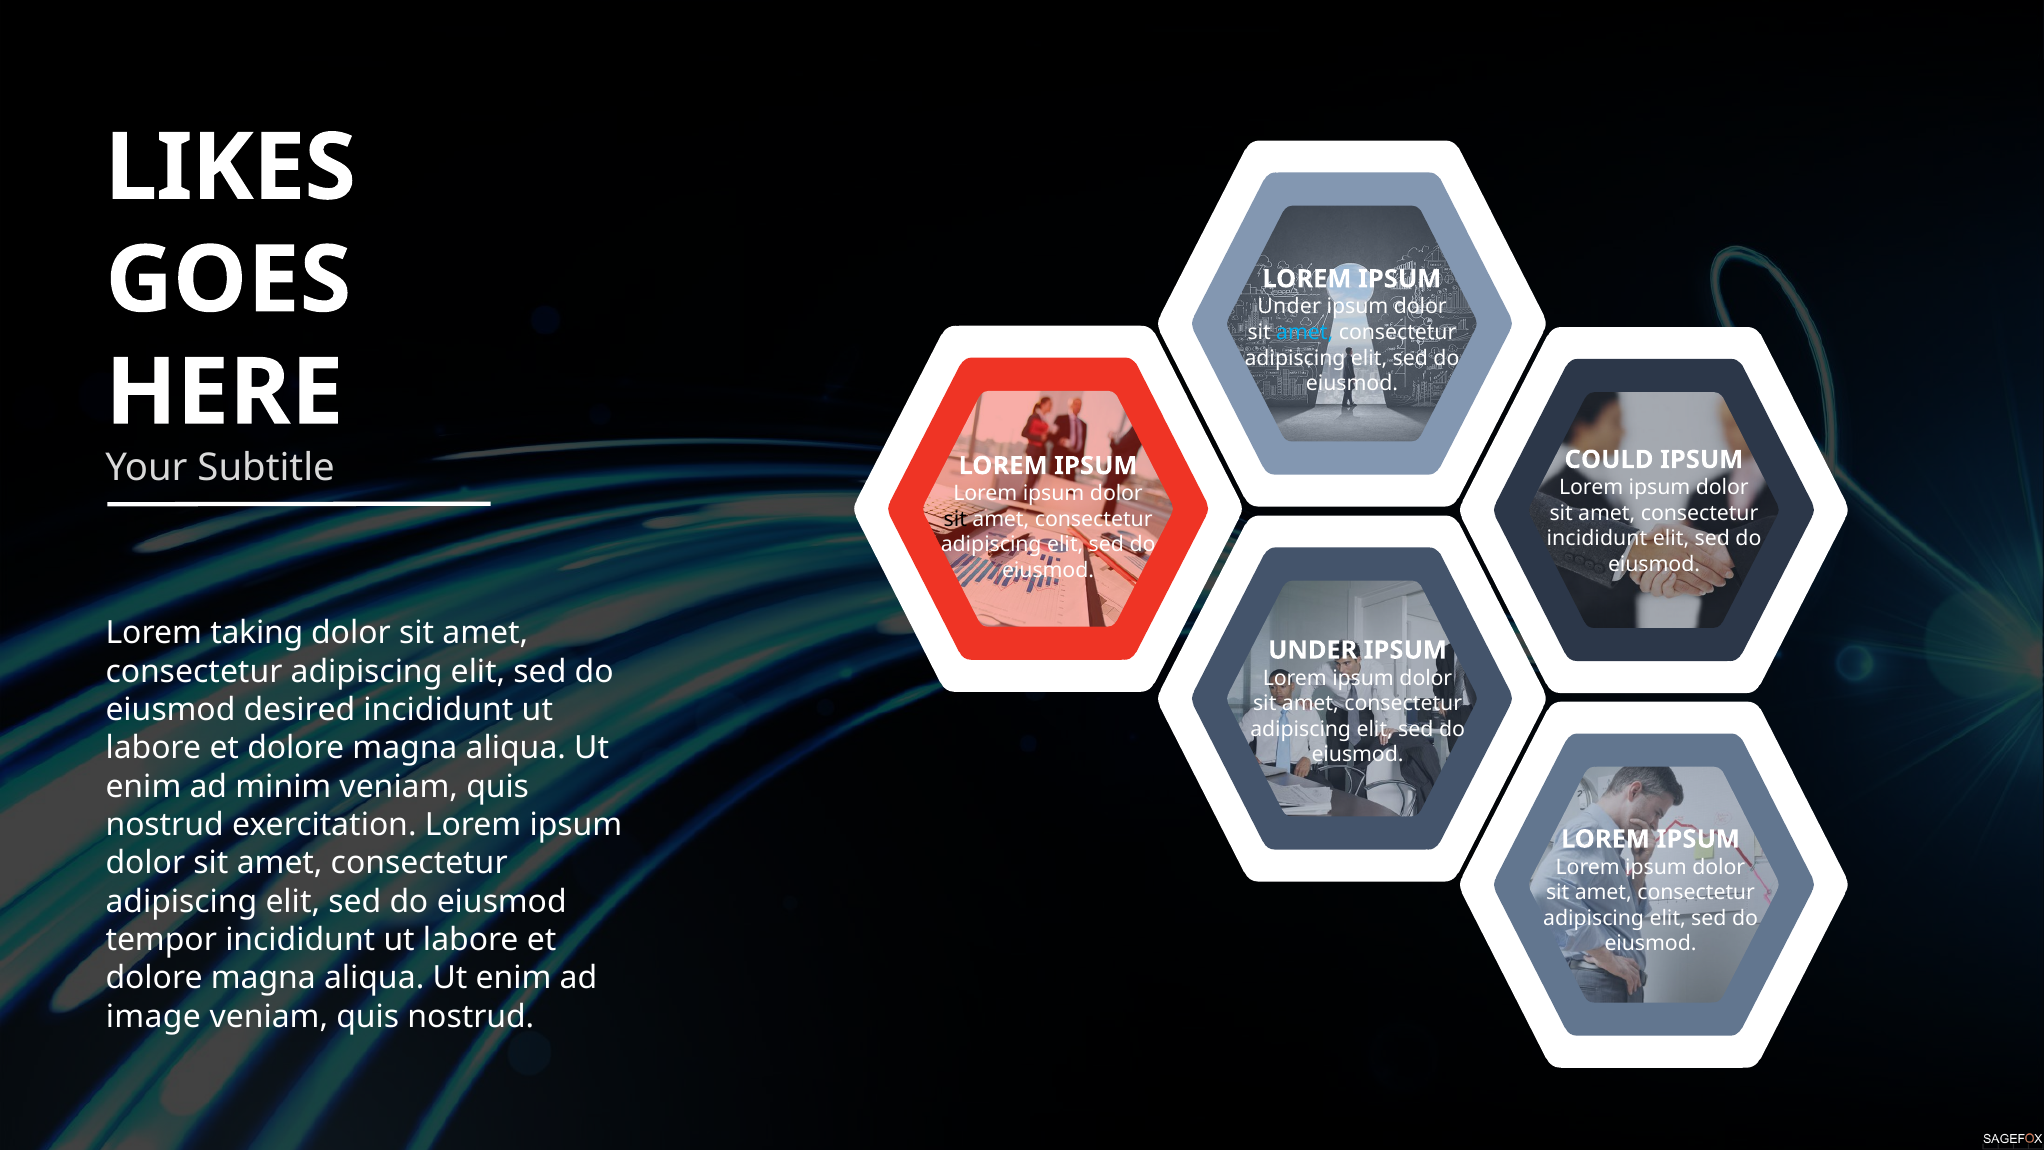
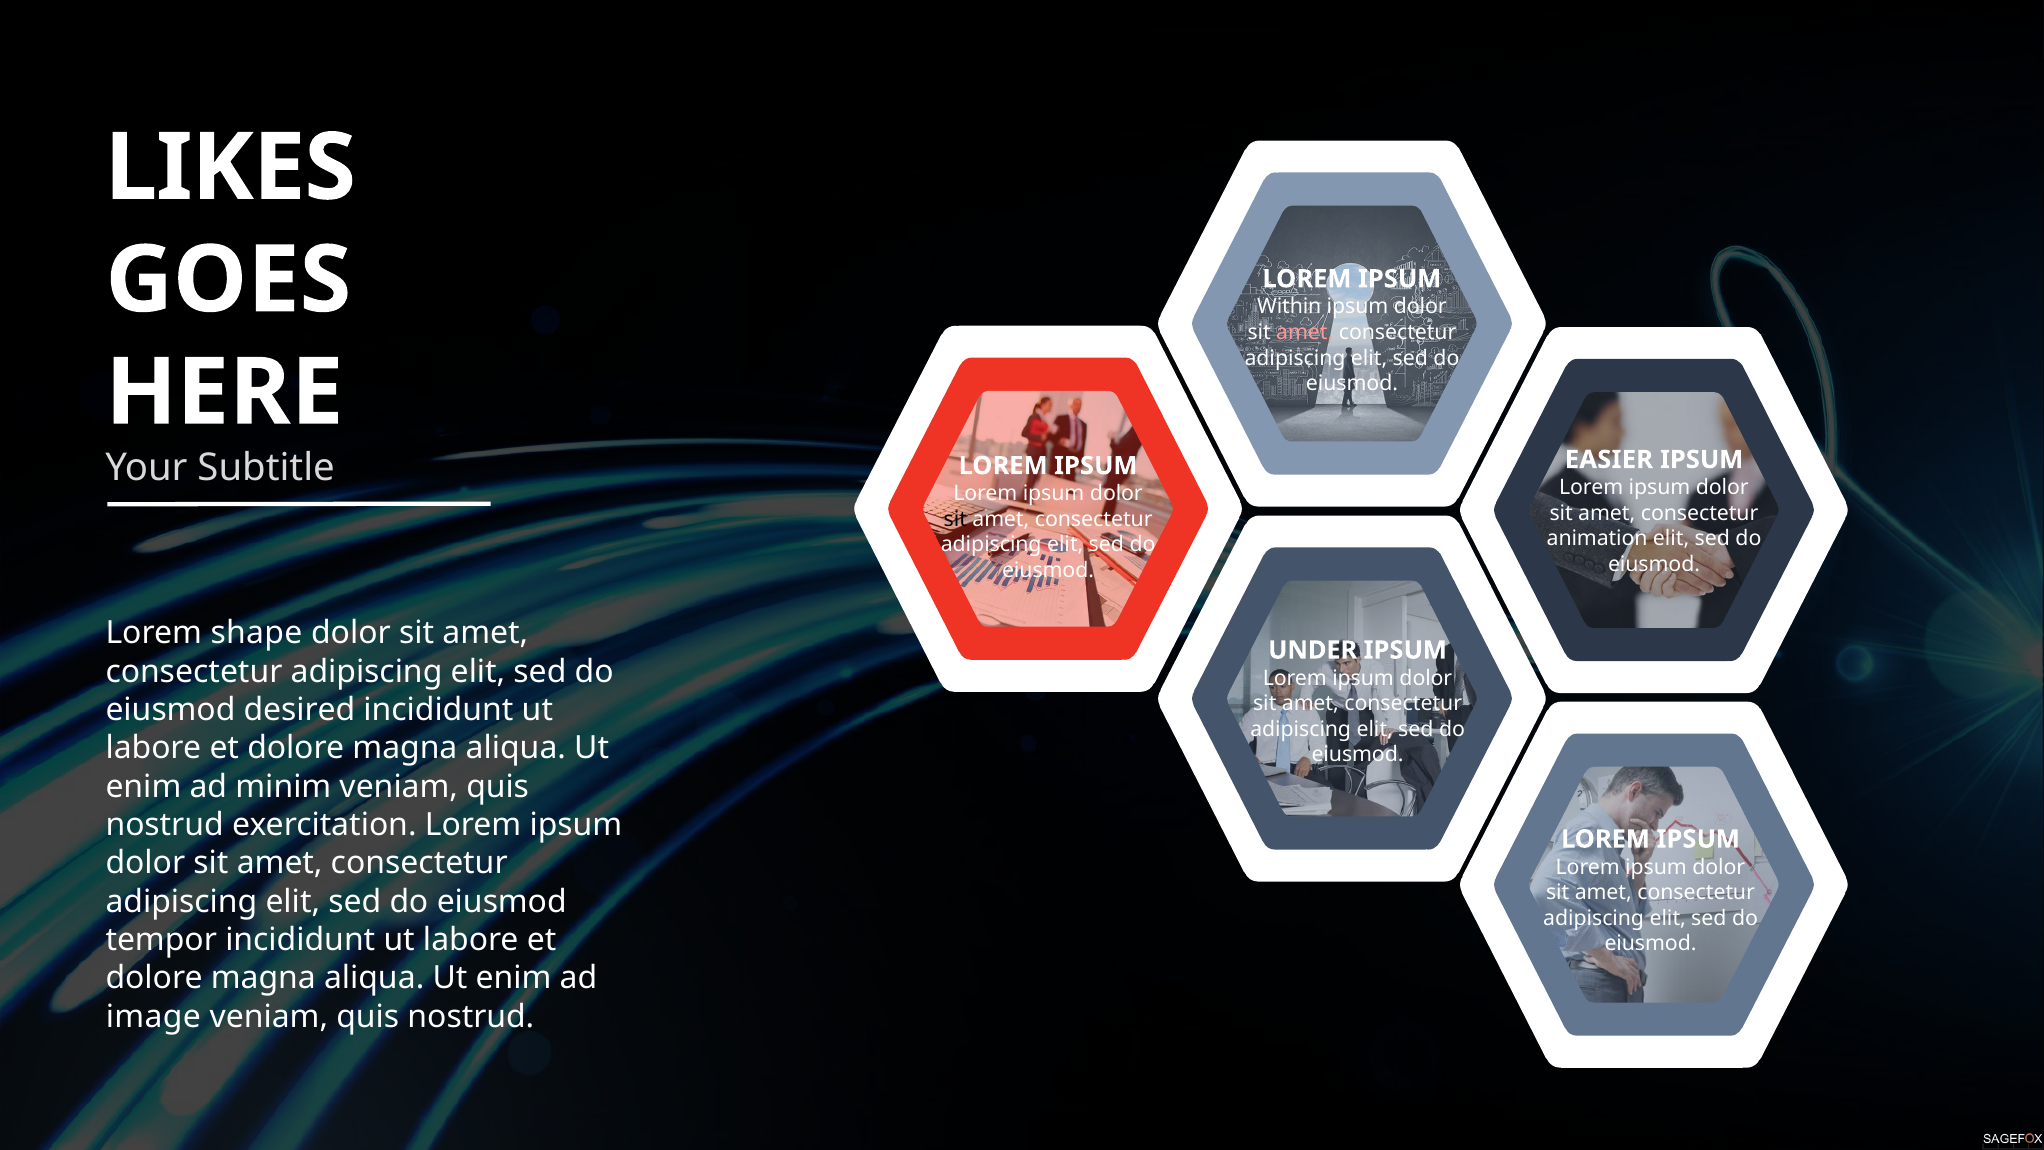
Under: Under -> Within (1289, 307)
amet colour: light blue -> pink (1305, 332)
COULD: COULD -> EASIER (1609, 459)
incididunt: incididunt -> animation (1597, 539)
taking: taking -> shape (256, 633)
